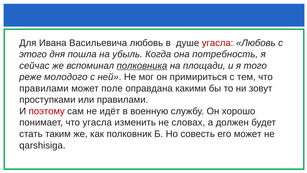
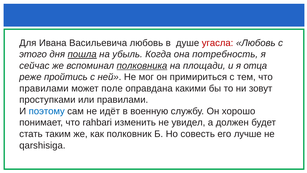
пошла underline: none -> present (82, 54)
того: того -> отца (255, 66)
молодого: молодого -> пройтись (66, 77)
поэтому colour: red -> blue (47, 111)
что угасла: угасла -> rahbari (97, 122)
словах: словах -> увидел (188, 122)
его может: может -> лучше (248, 134)
